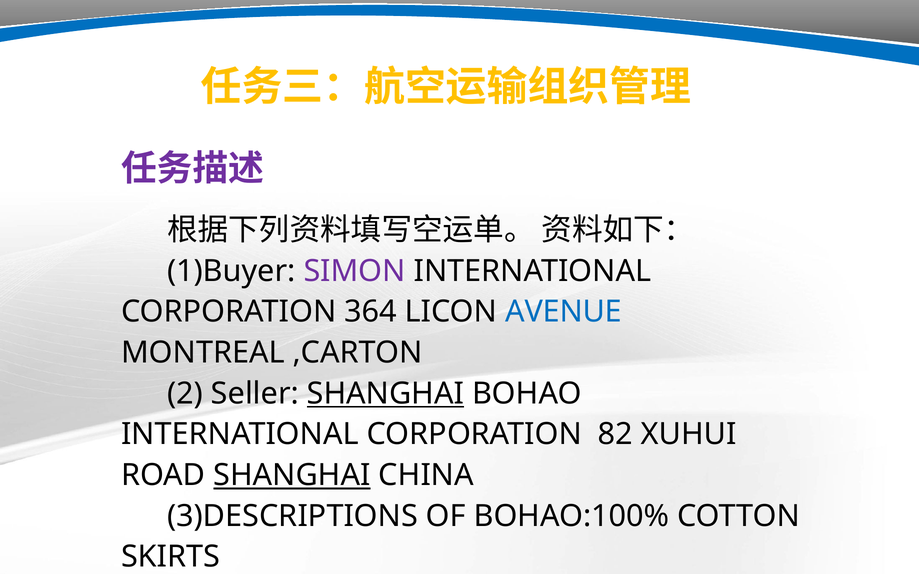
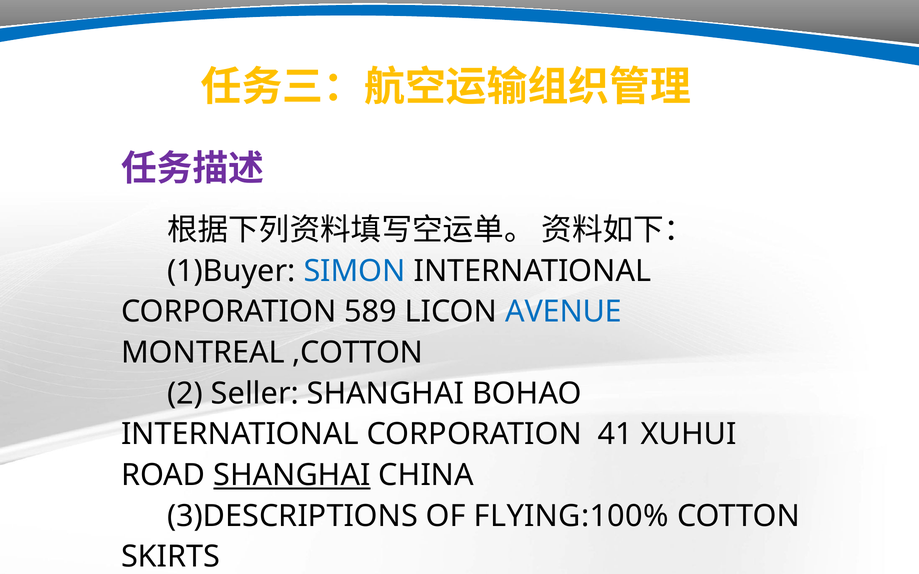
SIMON colour: purple -> blue (355, 271)
364: 364 -> 589 (371, 312)
,CARTON: ,CARTON -> ,COTTON (358, 353)
SHANGHAI underline: present -> none (385, 394)
82: 82 -> 41 (615, 435)
BOHAO:100%: BOHAO:100% -> FLYING:100% (571, 516)
